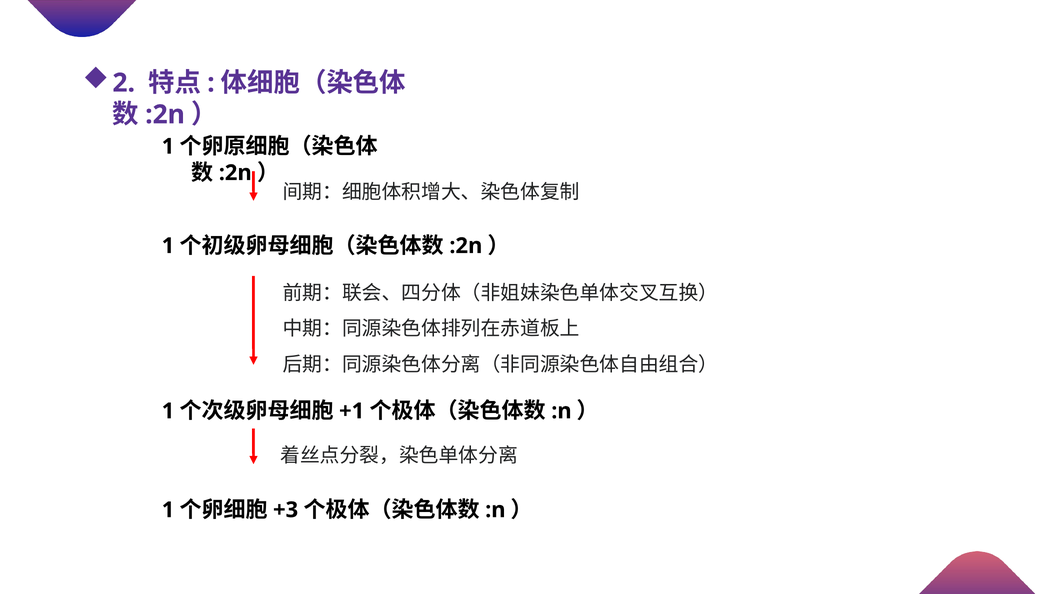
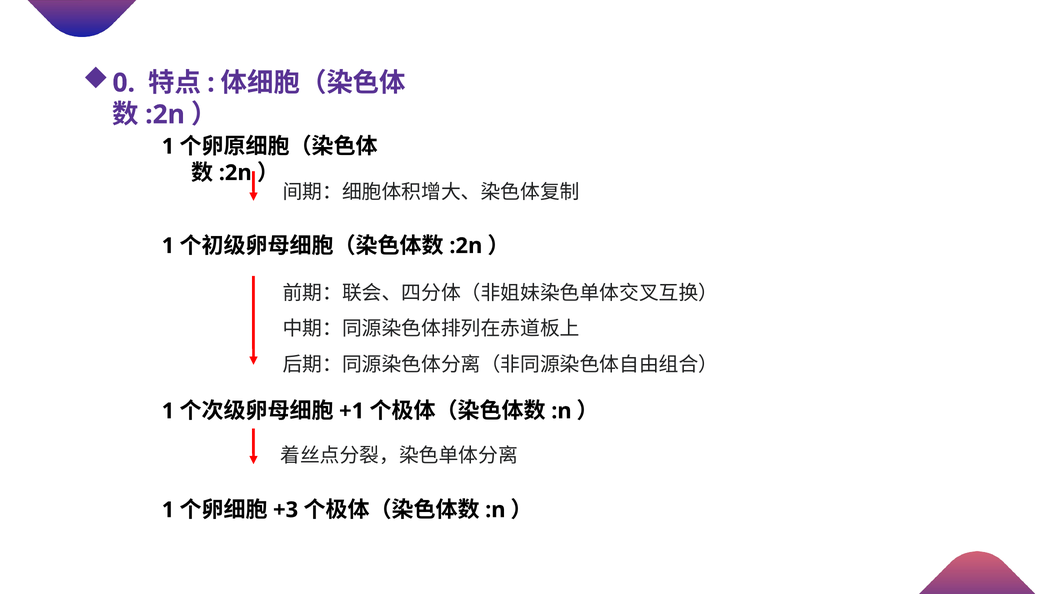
2: 2 -> 0 (124, 83)
